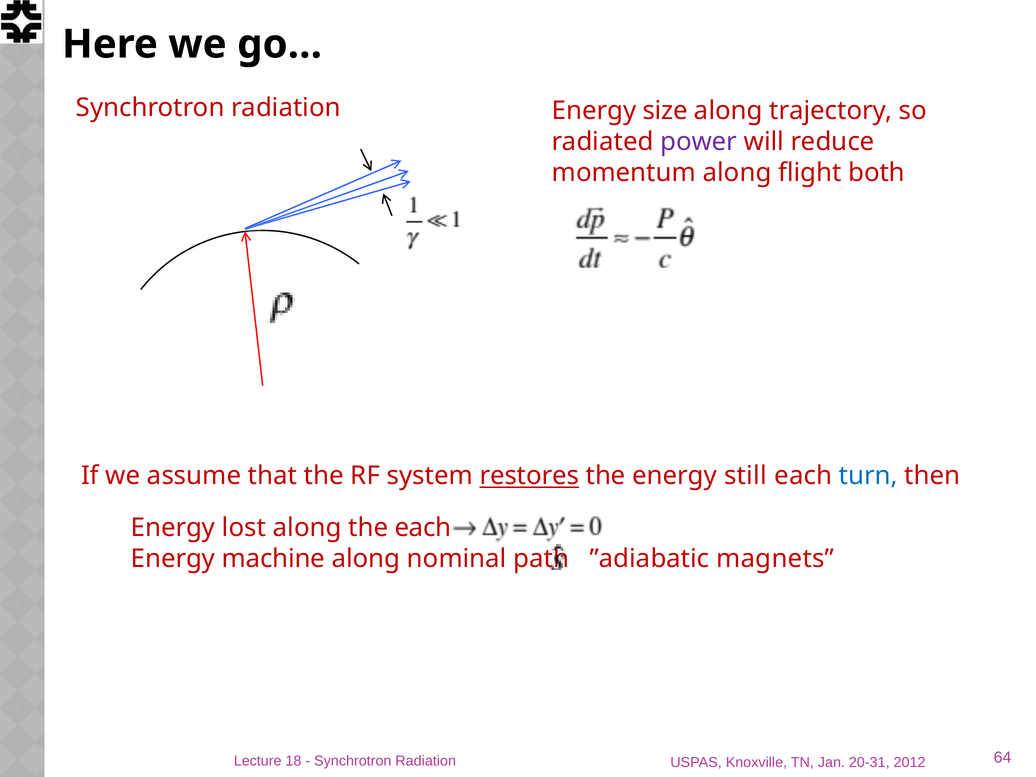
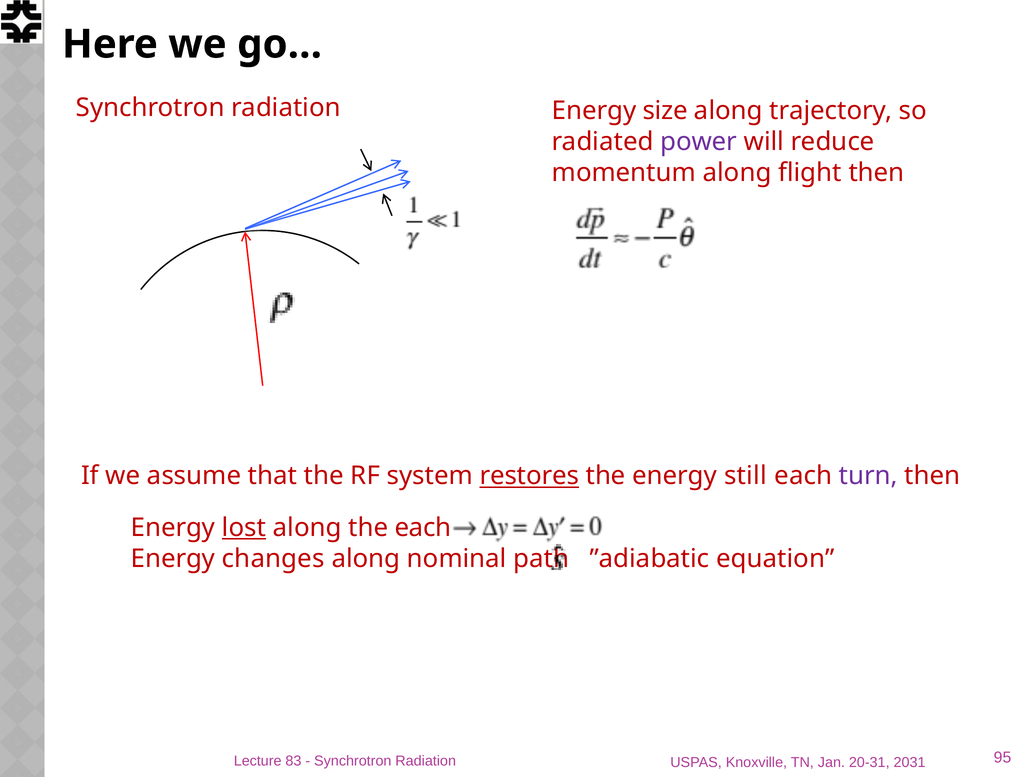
flight both: both -> then (876, 173)
turn colour: blue -> purple (868, 476)
lost underline: none -> present (244, 528)
machine: machine -> changes (273, 559)
magnets: magnets -> equation (775, 559)
18: 18 -> 83 (293, 761)
64: 64 -> 95 (1003, 758)
2012: 2012 -> 2031 (910, 762)
